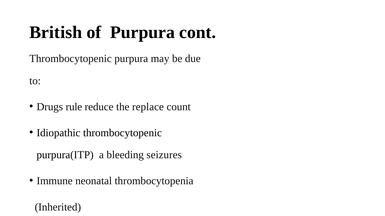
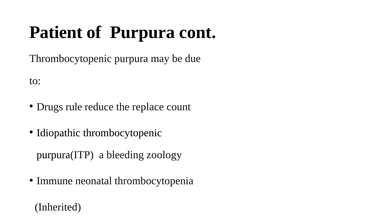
British: British -> Patient (56, 32)
seizures: seizures -> zoology (164, 155)
